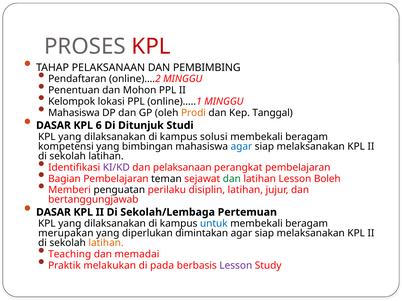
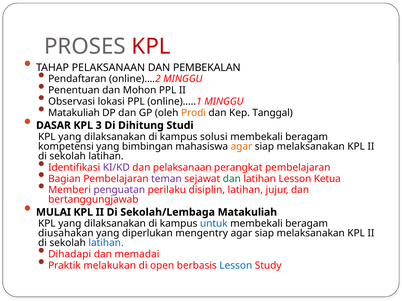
PEMBIMBING: PEMBIMBING -> PEMBEKALAN (207, 68)
Kelompok: Kelompok -> Observasi (72, 102)
Mahasiswa: Mahasiswa -> Matakuliah (74, 113)
6: 6 -> 3 (99, 126)
Ditunjuk: Ditunjuk -> Dihitung (141, 126)
agar colour: blue -> orange (241, 147)
teman colour: black -> purple (166, 179)
Boleh: Boleh -> Ketua (327, 179)
penguatan colour: black -> purple (119, 190)
DASAR: DASAR -> MULAI (53, 213)
Sekolah/Lembaga Pertemuan: Pertemuan -> Matakuliah (247, 213)
merupakan: merupakan -> diusahakan (66, 234)
dimintakan: dimintakan -> mengentry (202, 234)
latihan colour: orange -> blue (106, 243)
Teaching: Teaching -> Dihadapi (70, 255)
pada: pada -> open (162, 266)
Lesson colour: purple -> blue (236, 266)
